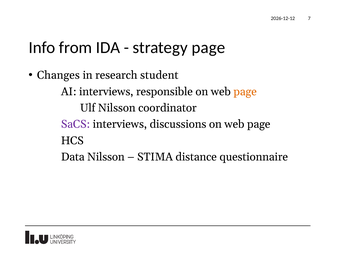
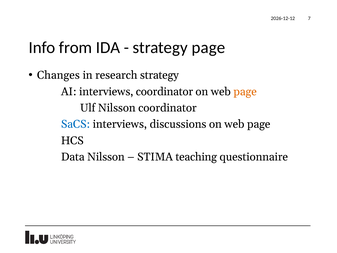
research student: student -> strategy (159, 75)
interviews responsible: responsible -> coordinator (164, 91)
SaCS colour: purple -> blue (76, 124)
distance: distance -> teaching (196, 157)
